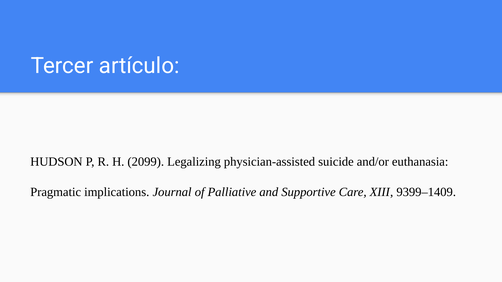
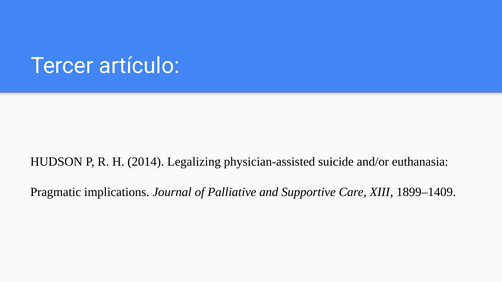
2099: 2099 -> 2014 (146, 162)
9399–1409: 9399–1409 -> 1899–1409 (426, 192)
